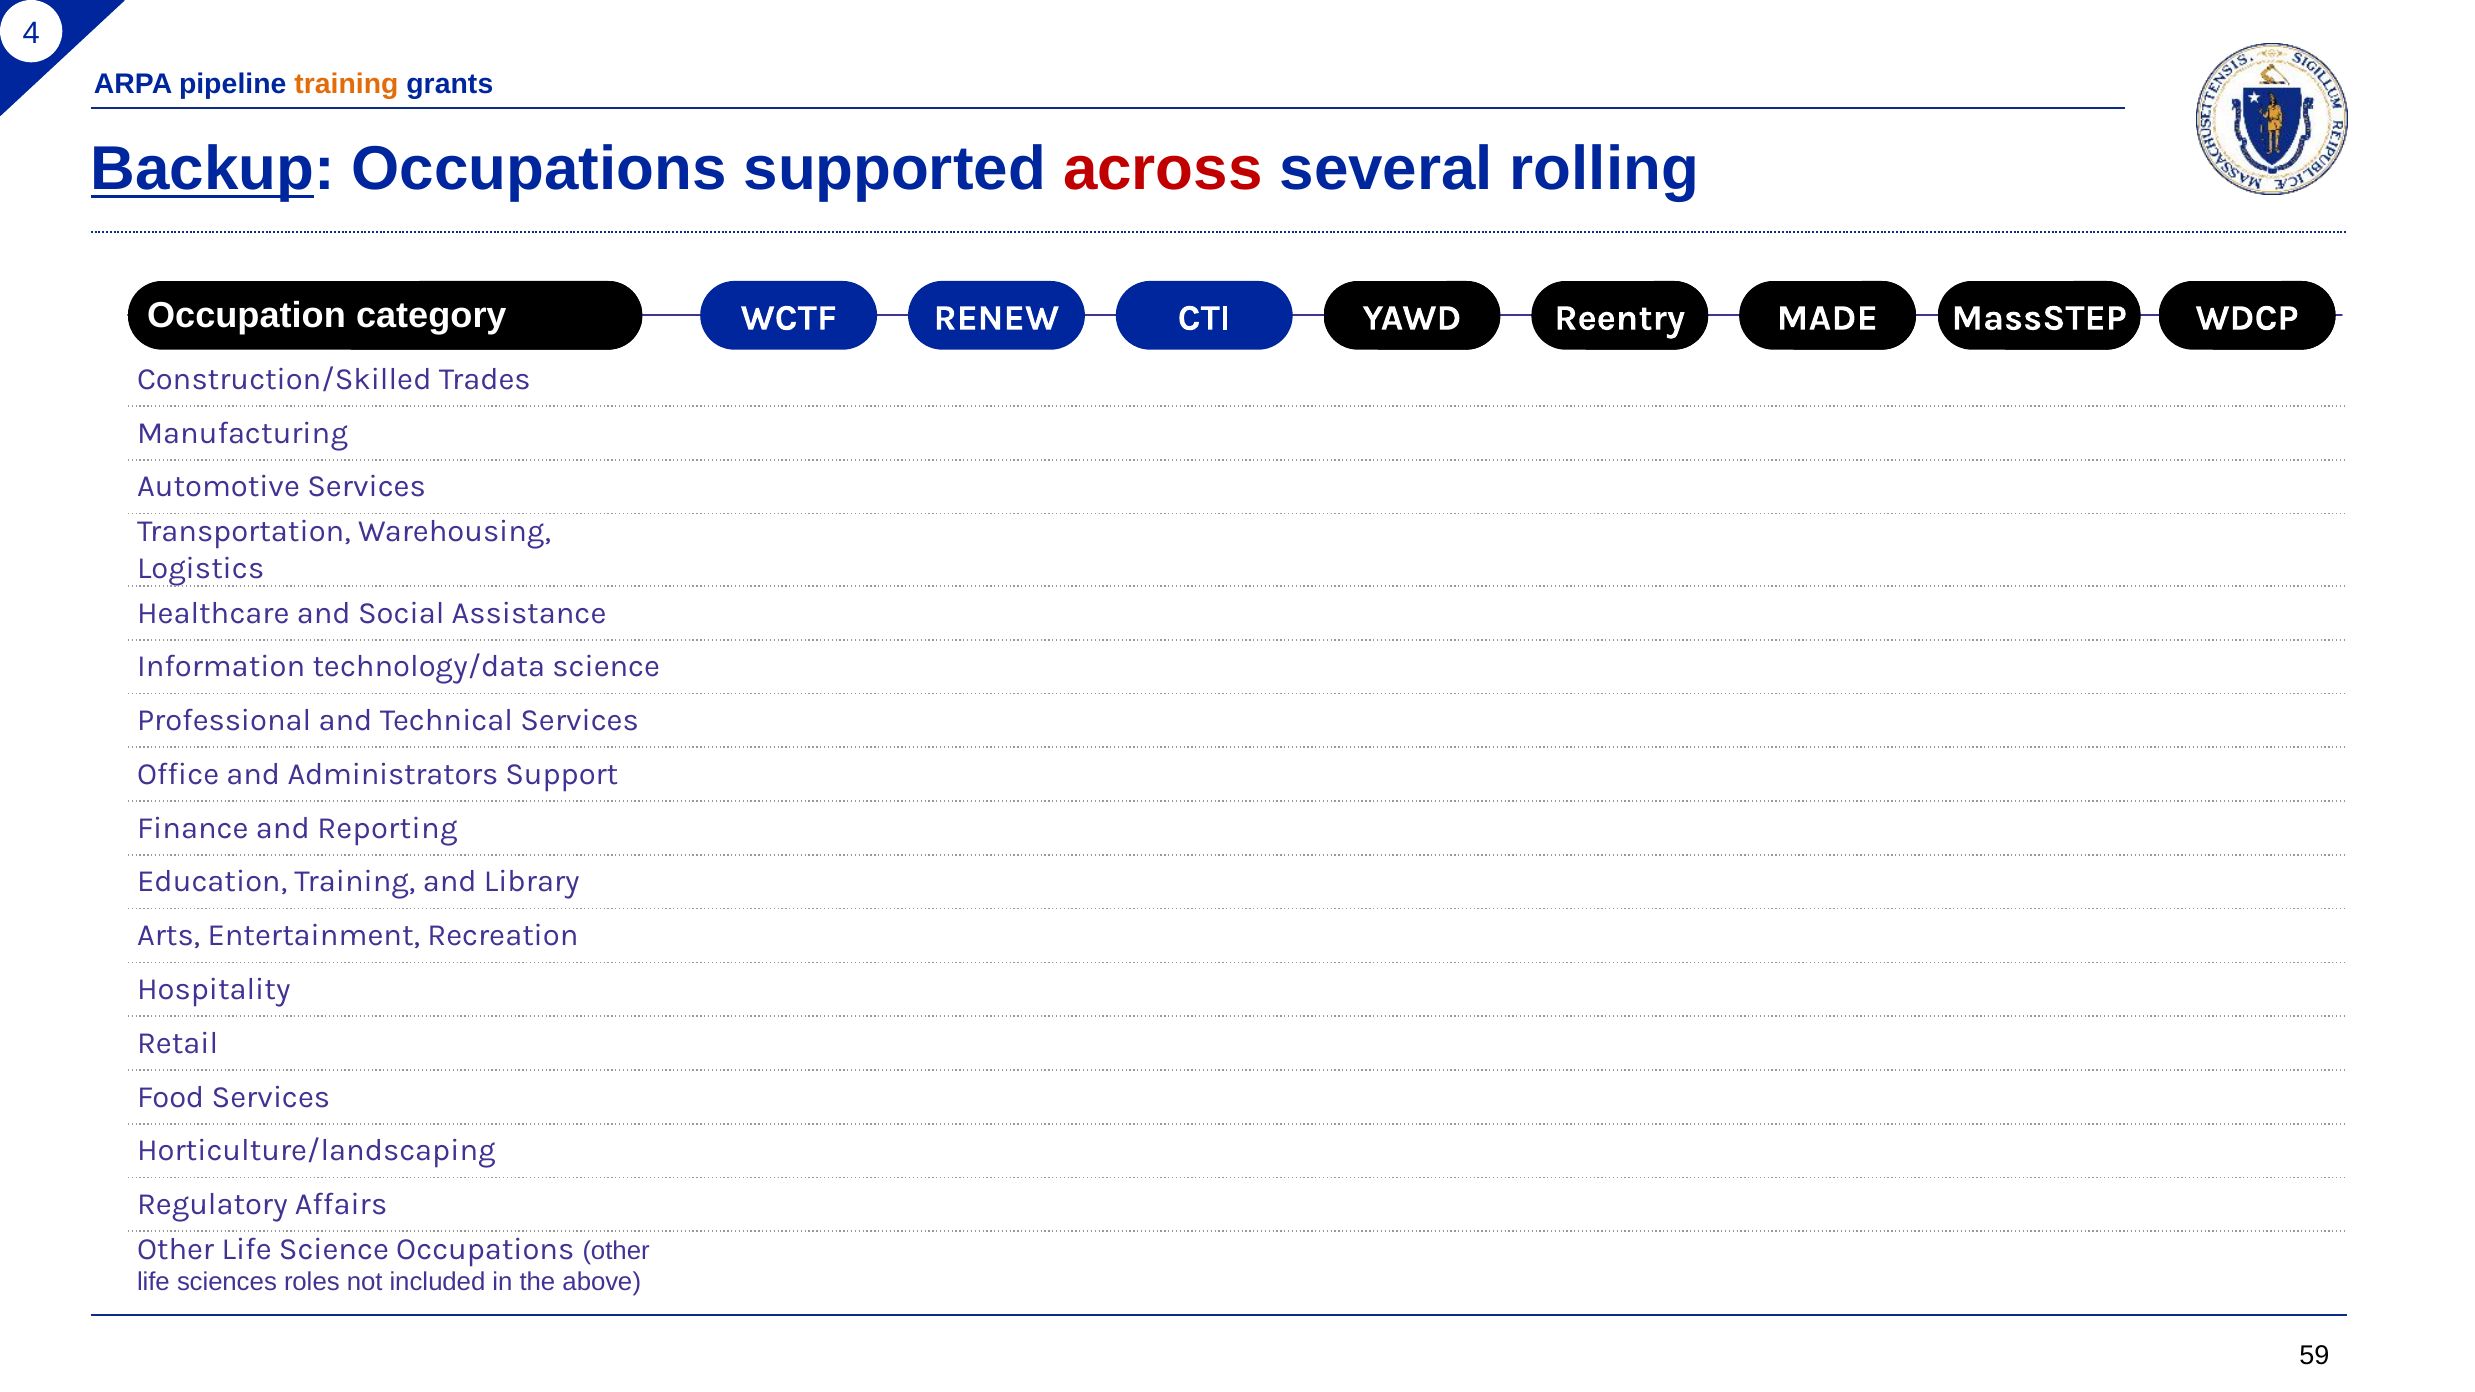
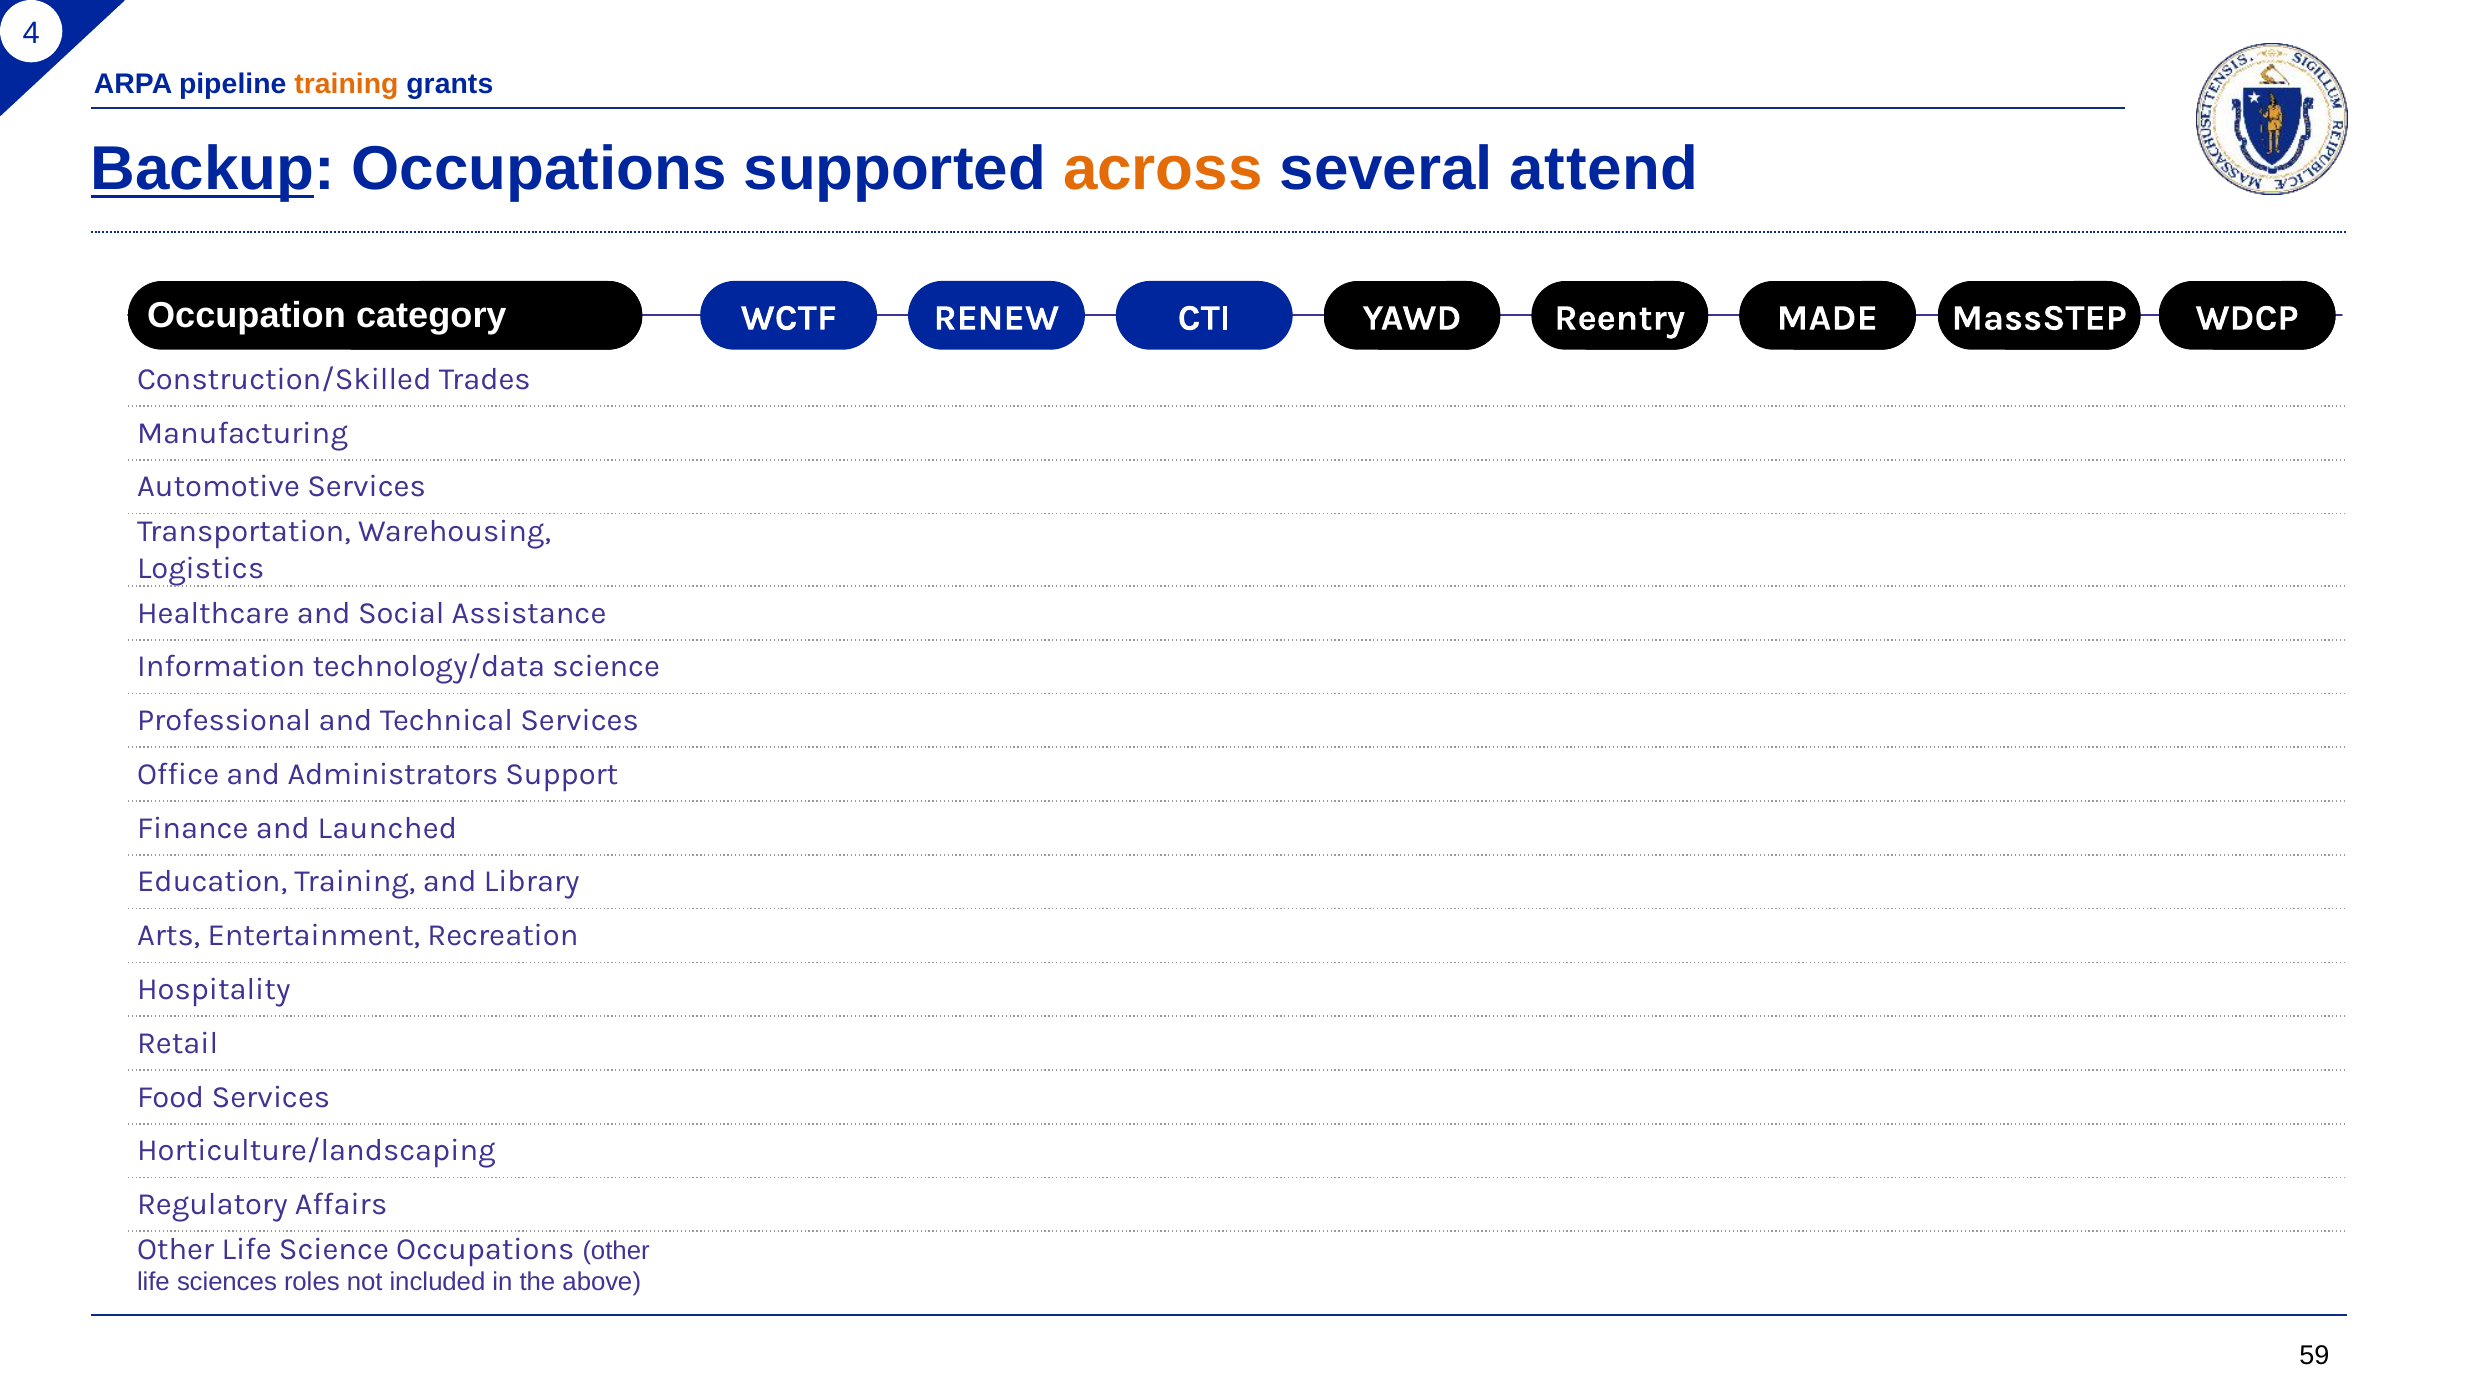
across colour: red -> orange (1163, 170)
rolling: rolling -> attend (1604, 170)
Reporting: Reporting -> Launched (387, 828)
